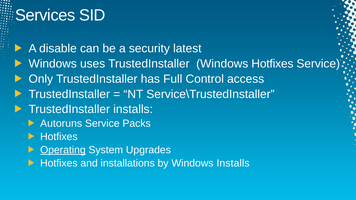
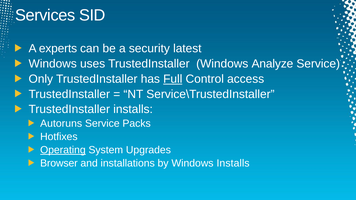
disable: disable -> experts (58, 49)
Windows Hotfixes: Hotfixes -> Analyze (272, 64)
Full underline: none -> present (173, 79)
Hotfixes: Hotfixes -> Browser (59, 163)
